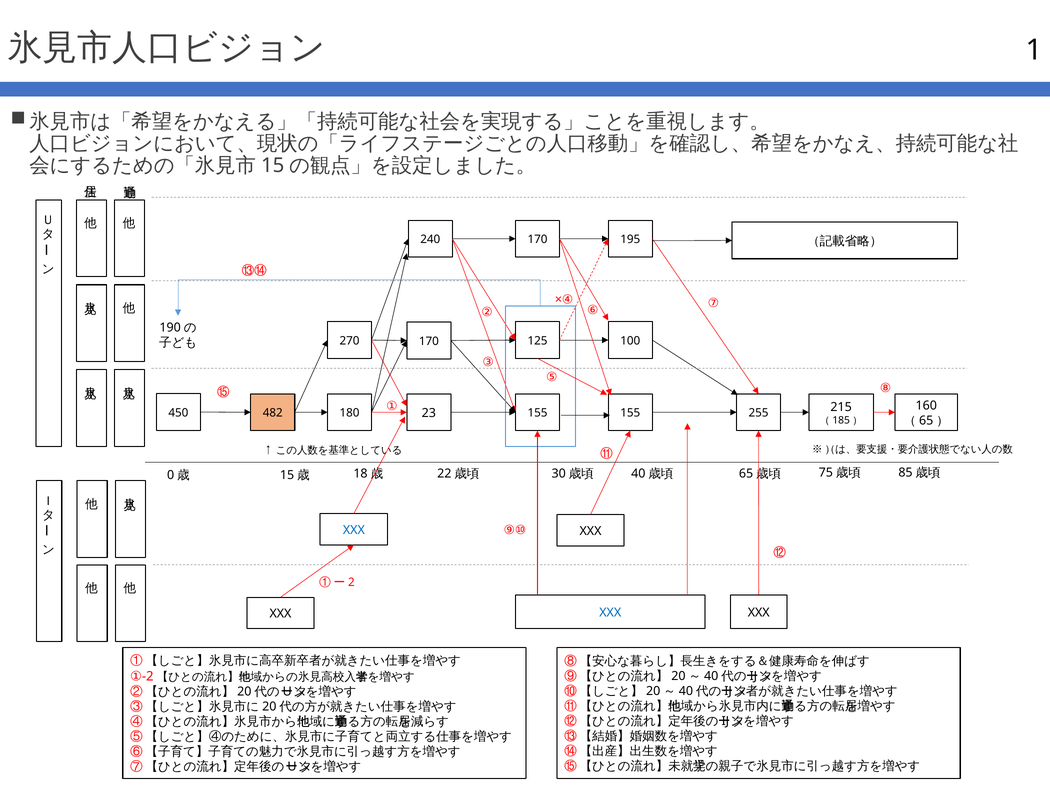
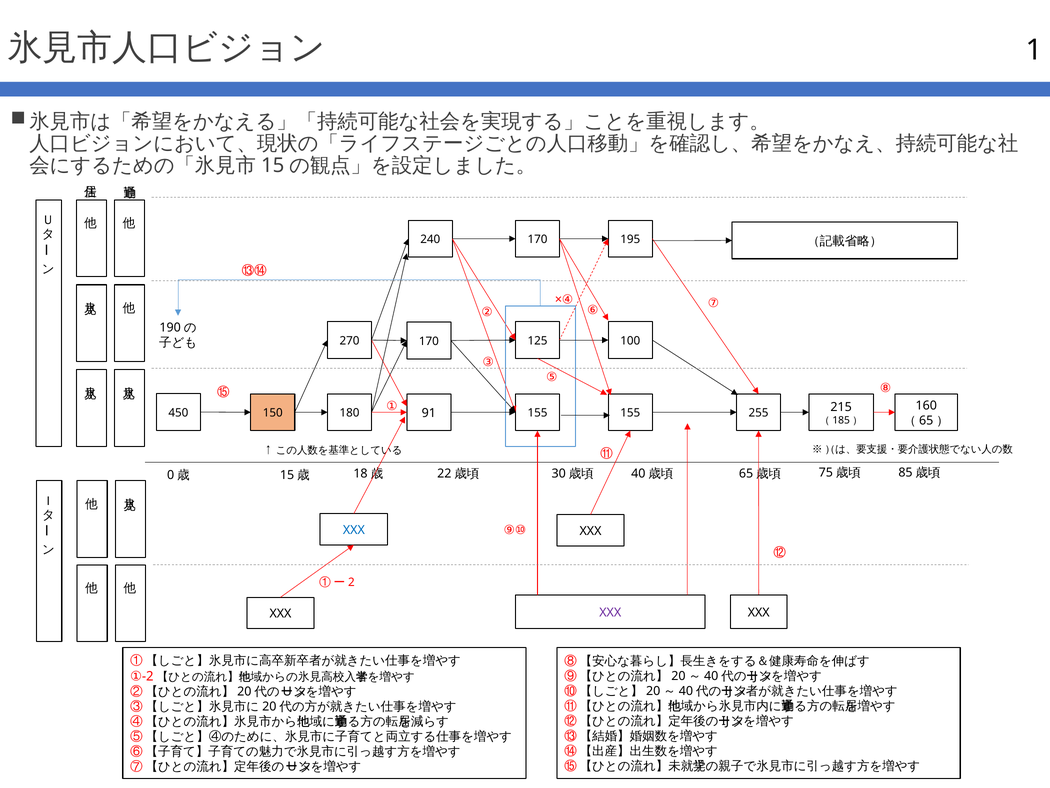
482: 482 -> 150 (273, 413)
23: 23 -> 91 (429, 413)
XXX colour: blue -> purple (610, 612)
